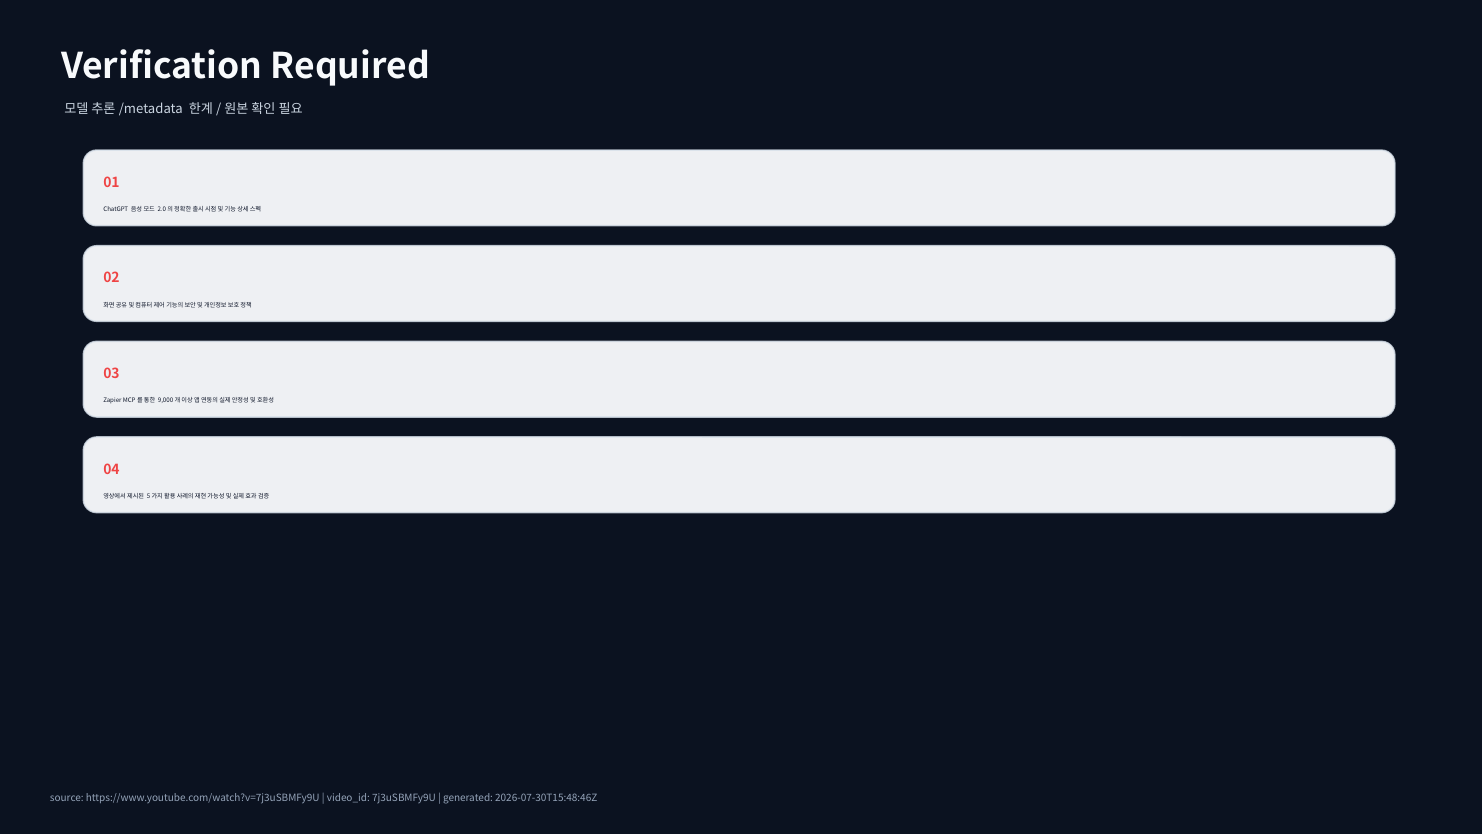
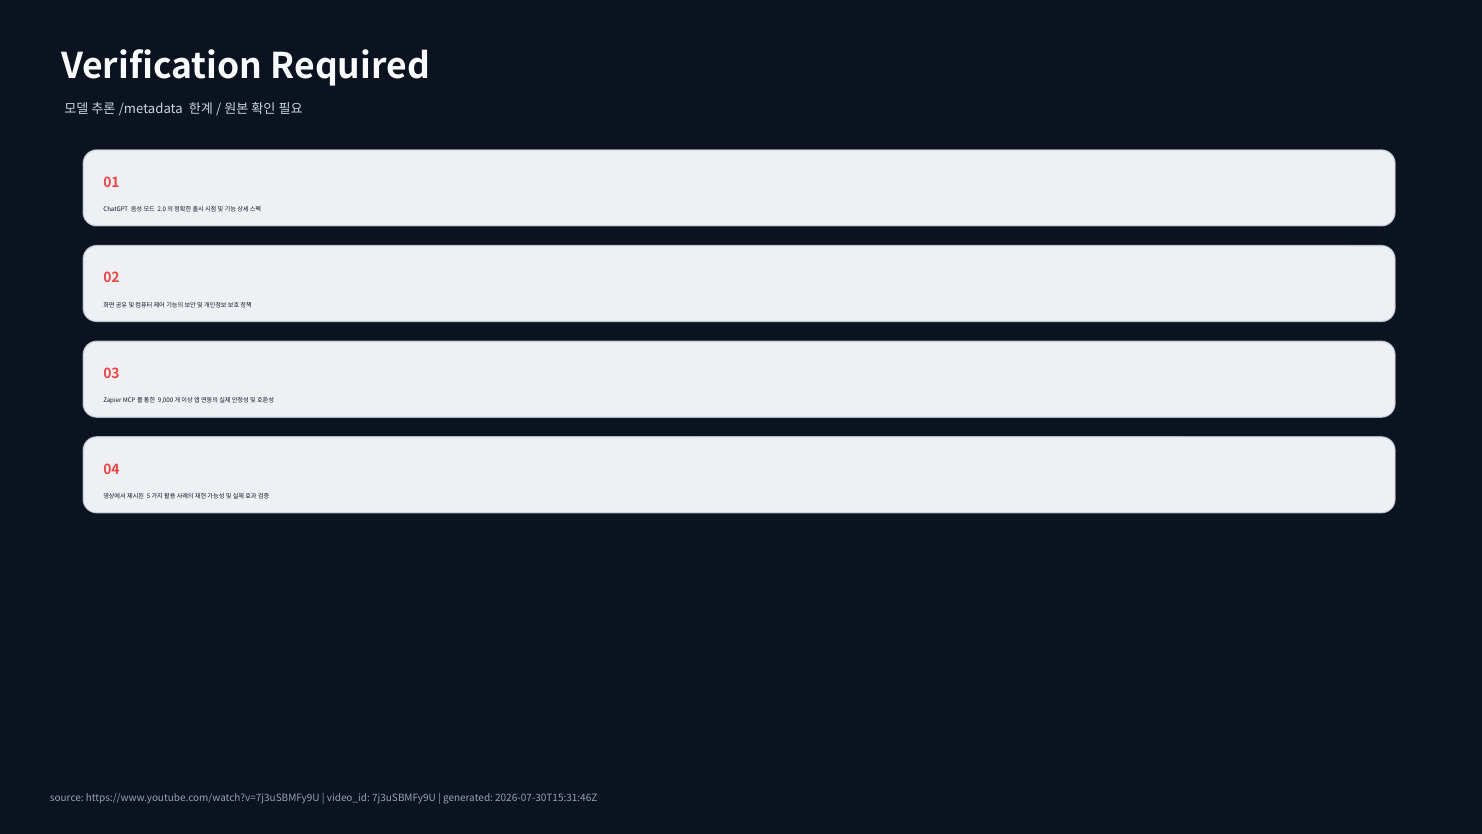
2026-07-30T15:48:46Z: 2026-07-30T15:48:46Z -> 2026-07-30T15:31:46Z (546, 798)
